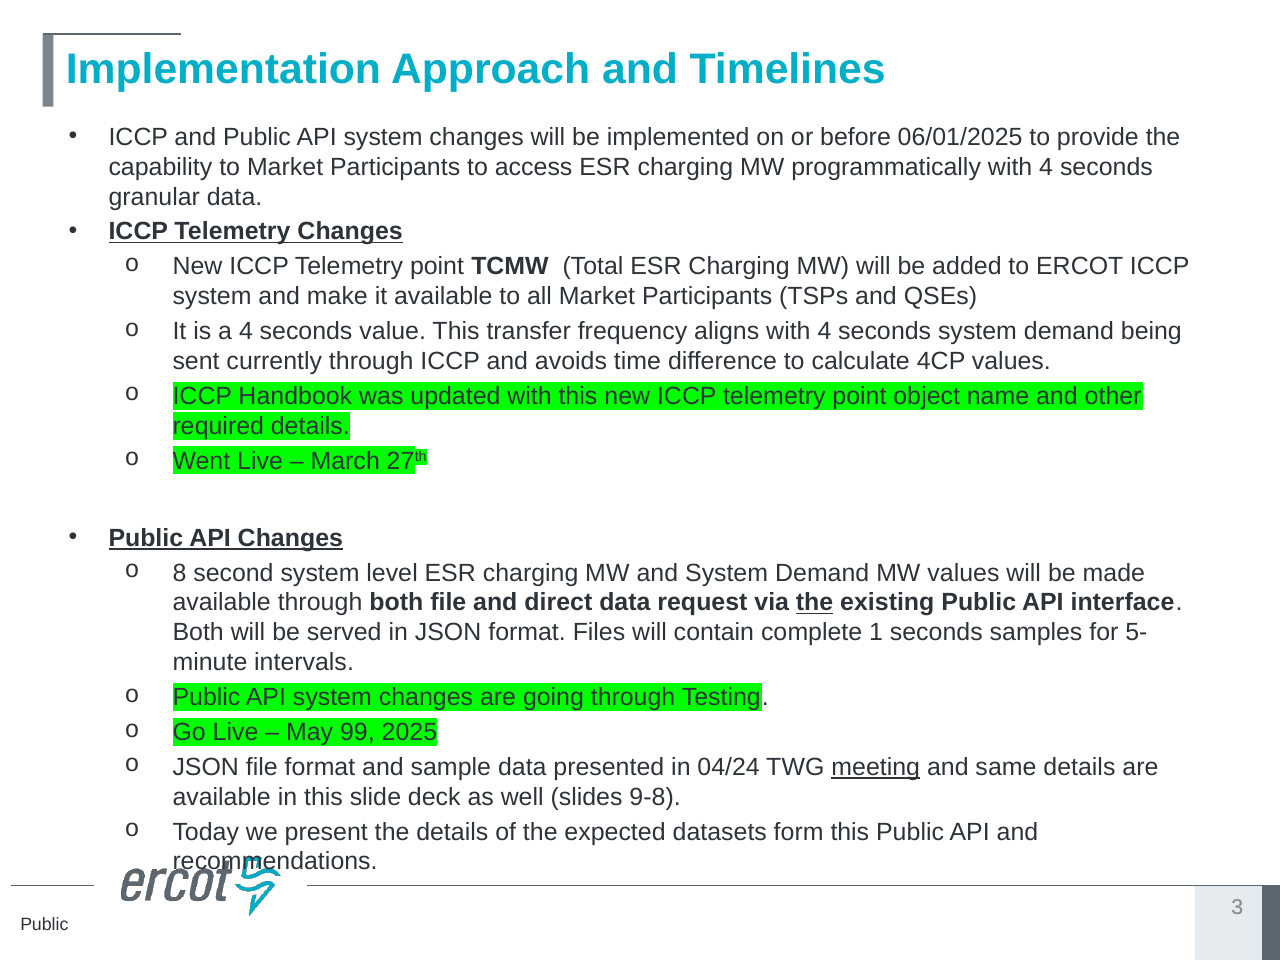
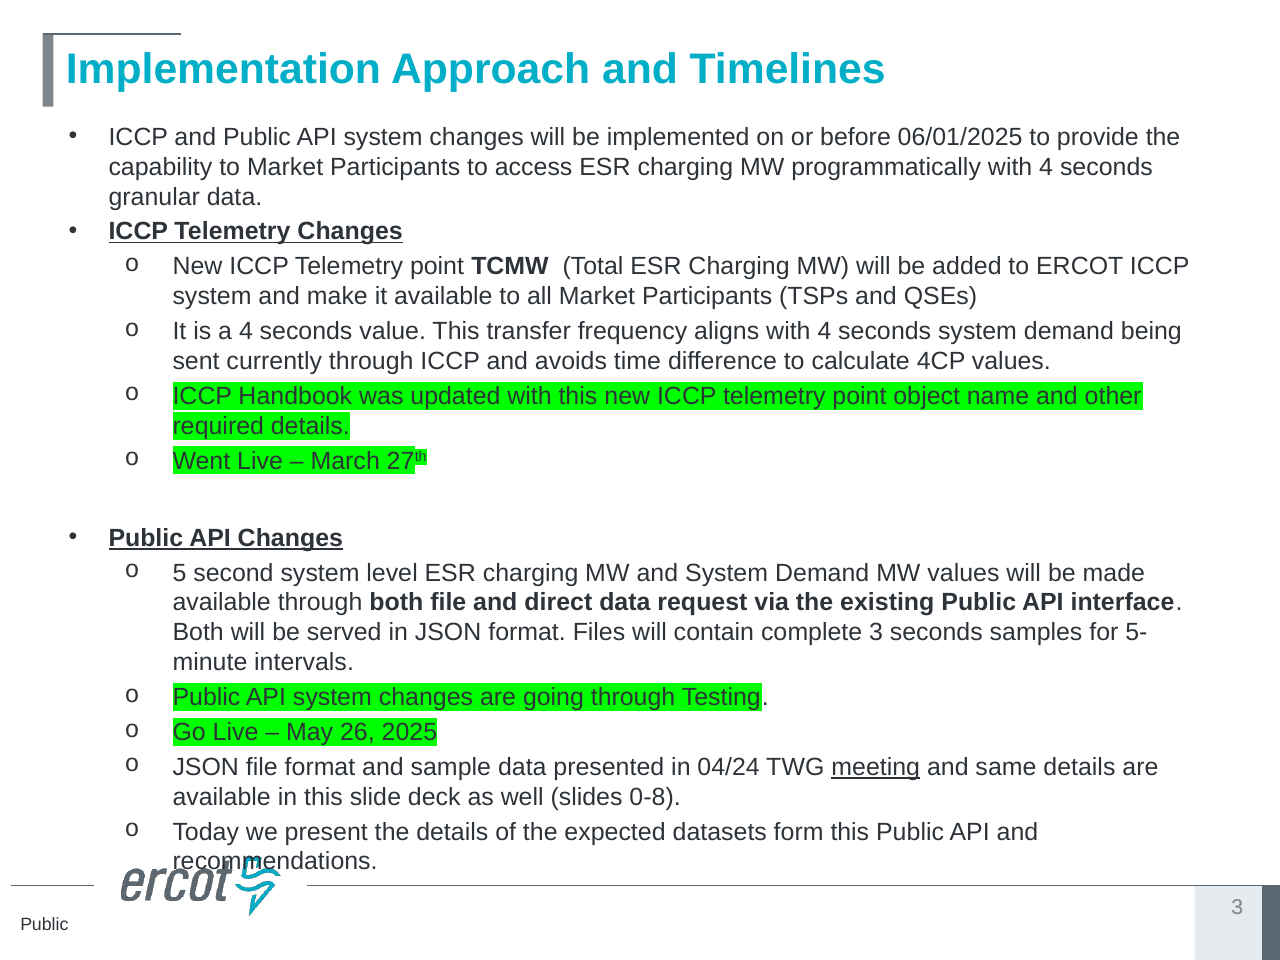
8: 8 -> 5 (180, 573)
the underline: present -> none (815, 603)
complete 1: 1 -> 3 (876, 633)
99: 99 -> 26 (357, 732)
9-8: 9-8 -> 0-8 (655, 797)
